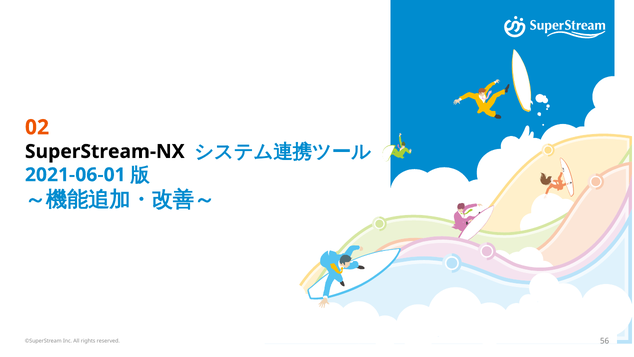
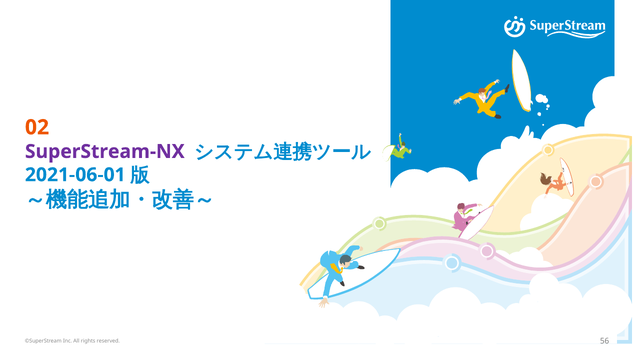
SuperStream-NX colour: black -> purple (105, 151)
